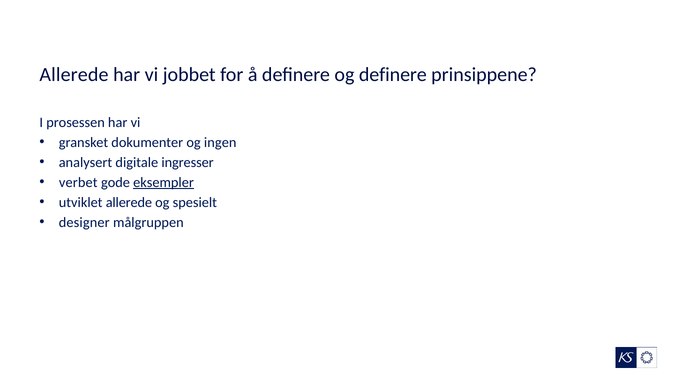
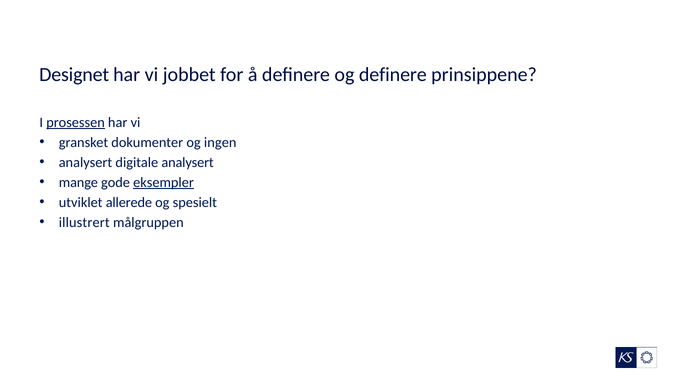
Allerede: Allerede -> Designet (74, 75)
prosessen underline: none -> present (76, 123)
digitale ingresser: ingresser -> analysert (188, 163)
verbet: verbet -> mange (78, 183)
designer: designer -> illustrert (84, 223)
